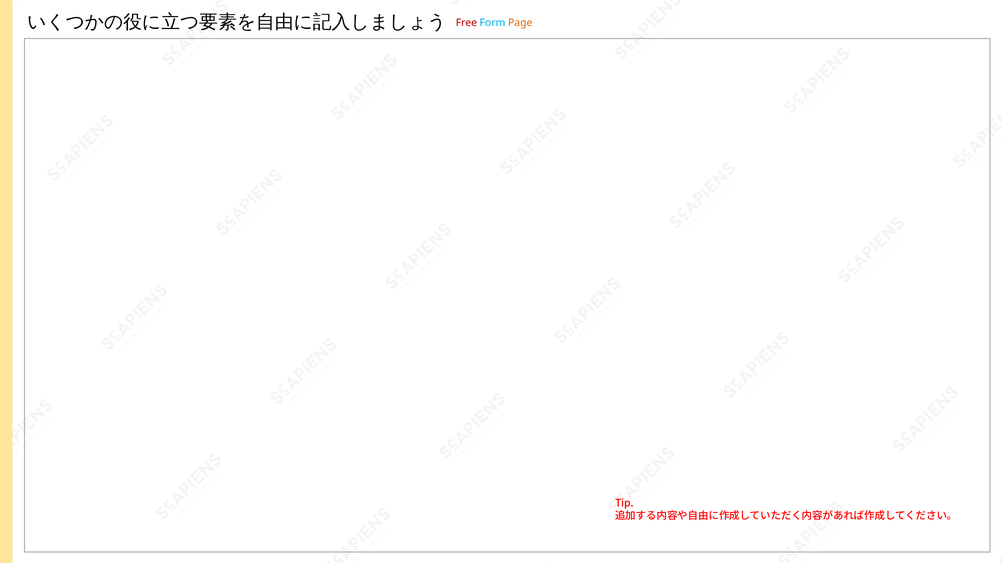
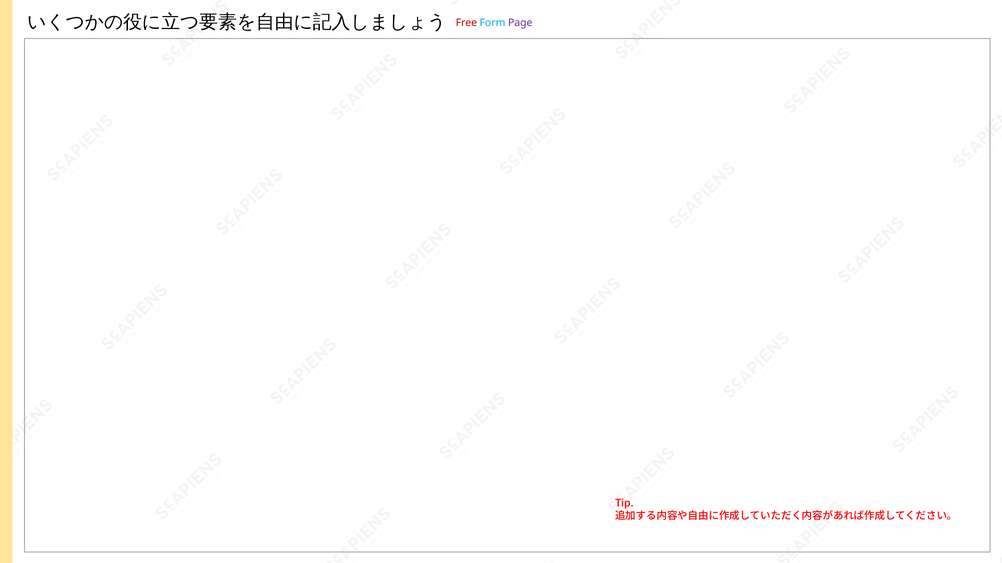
Page colour: orange -> purple (520, 23)
